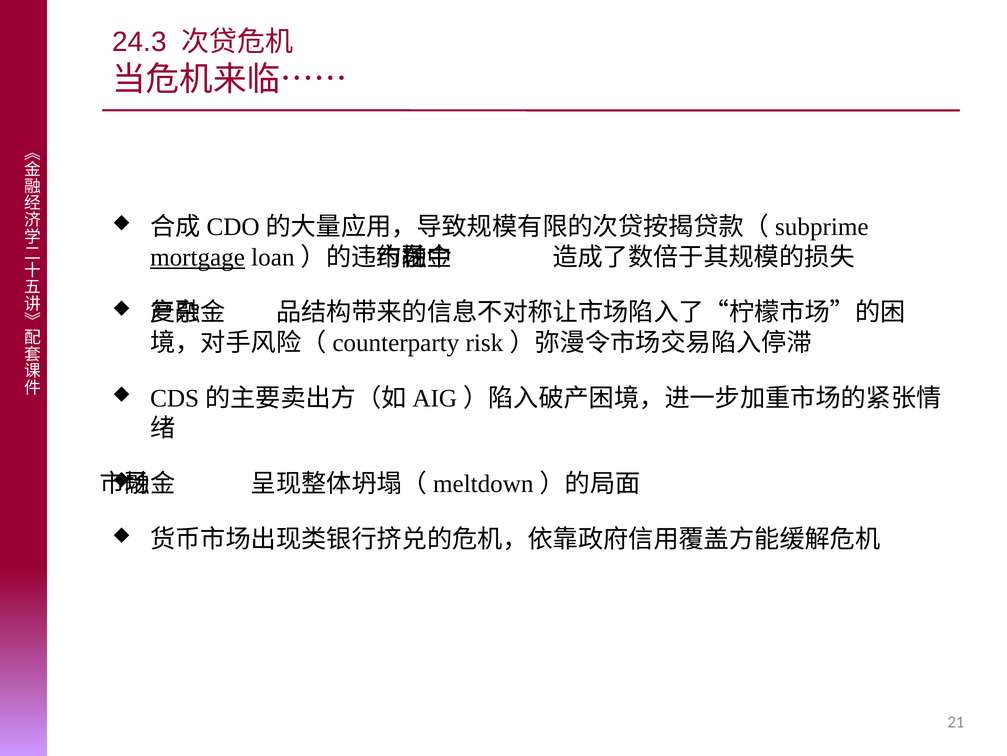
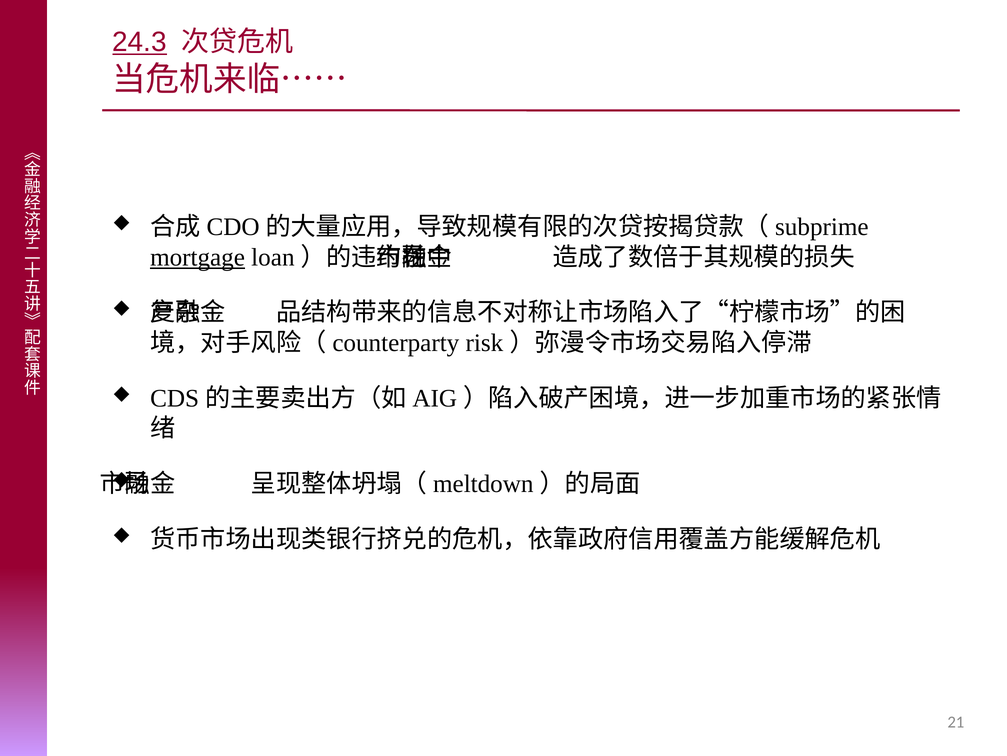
24.3 underline: none -> present (140, 42)
